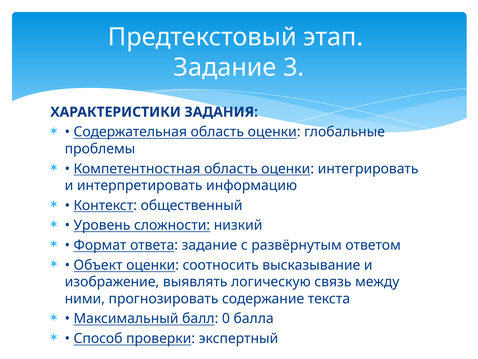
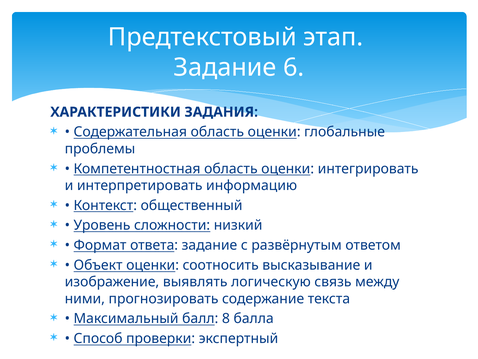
3: 3 -> 6 (294, 67)
0: 0 -> 8 (226, 318)
